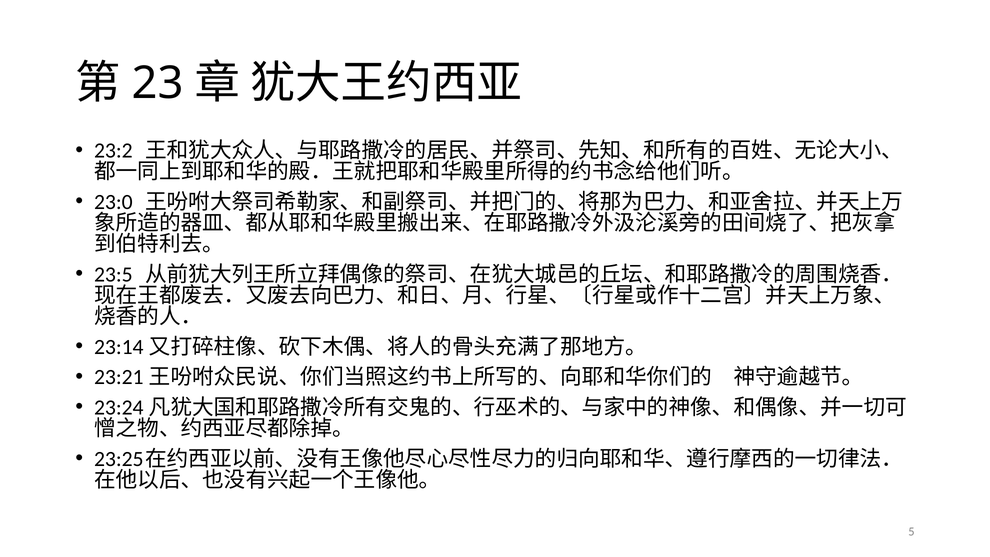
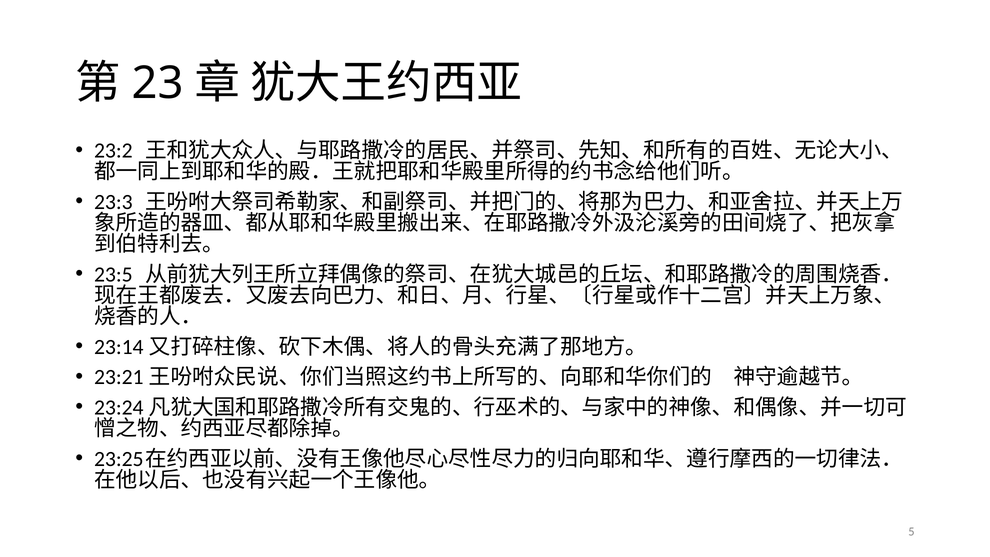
23:0: 23:0 -> 23:3 (113, 202)
